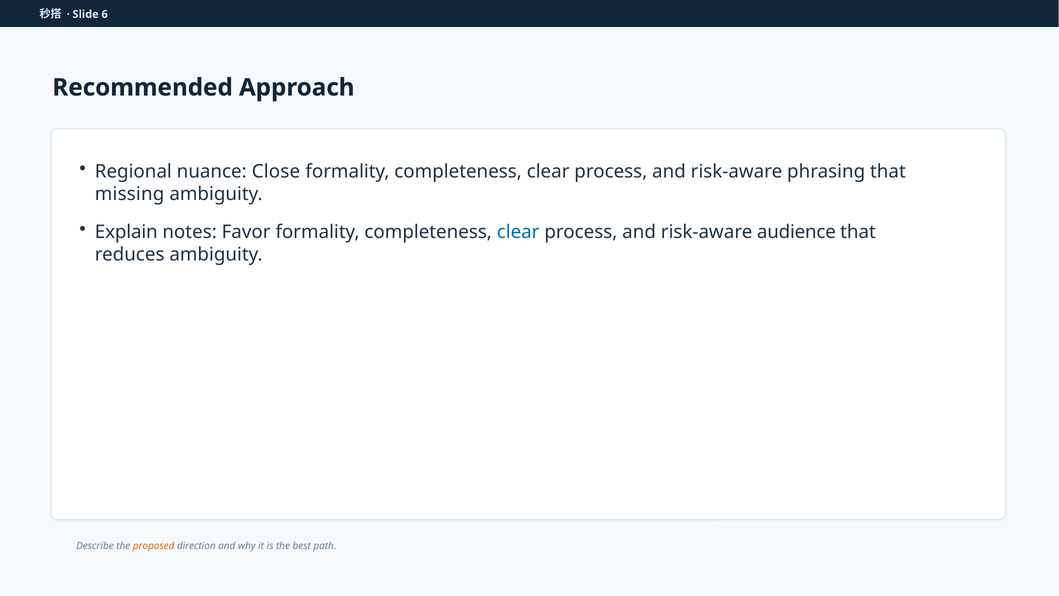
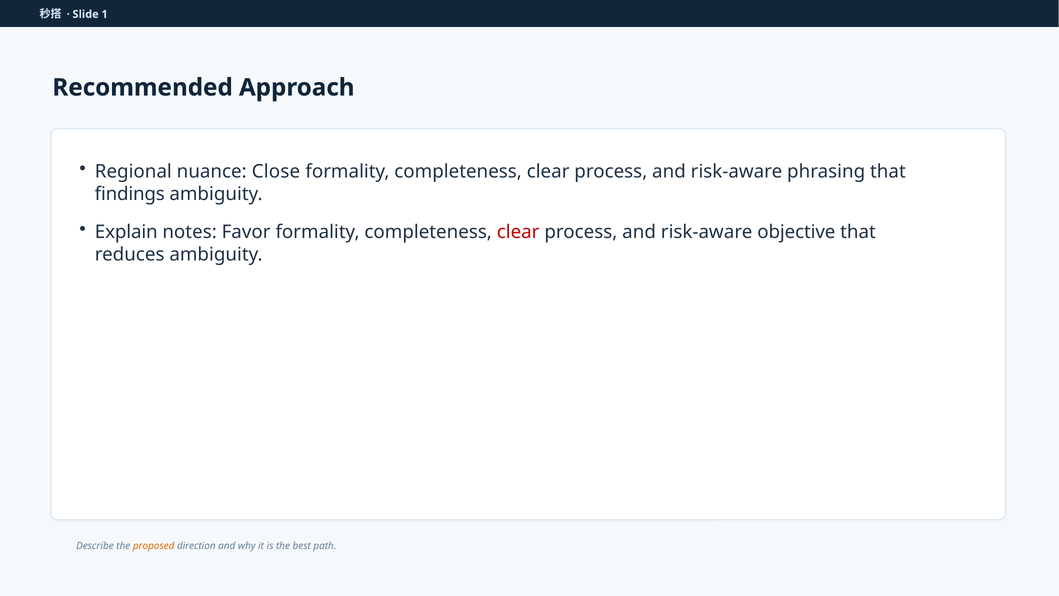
6: 6 -> 1 (105, 14)
missing: missing -> findings (130, 194)
clear colour: blue -> red (518, 232)
audience: audience -> objective (796, 232)
